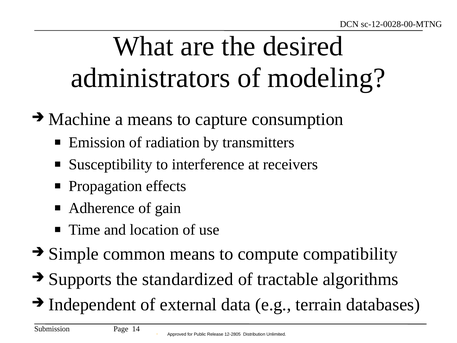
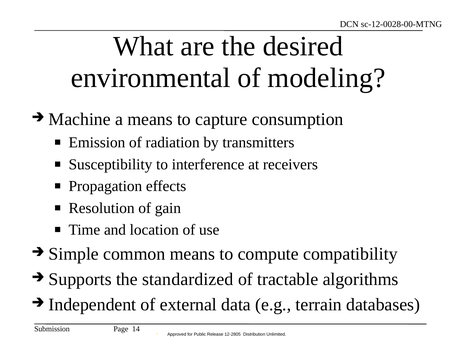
administrators: administrators -> environmental (151, 78)
Adherence: Adherence -> Resolution (102, 208)
